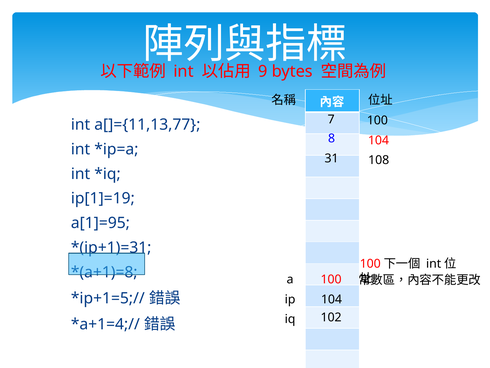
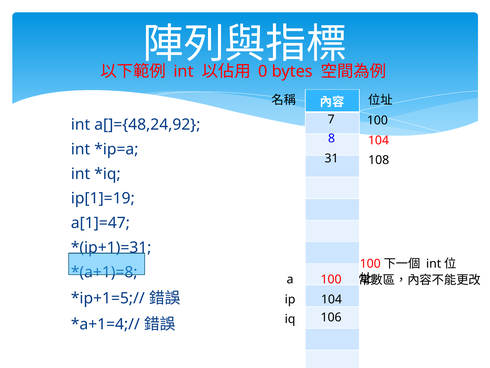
9: 9 -> 0 (263, 71)
a[]={11,13,77: a[]={11,13,77 -> a[]={48,24,92 (147, 124)
a[1]=95: a[1]=95 -> a[1]=47 (100, 223)
102: 102 -> 106 (331, 317)
